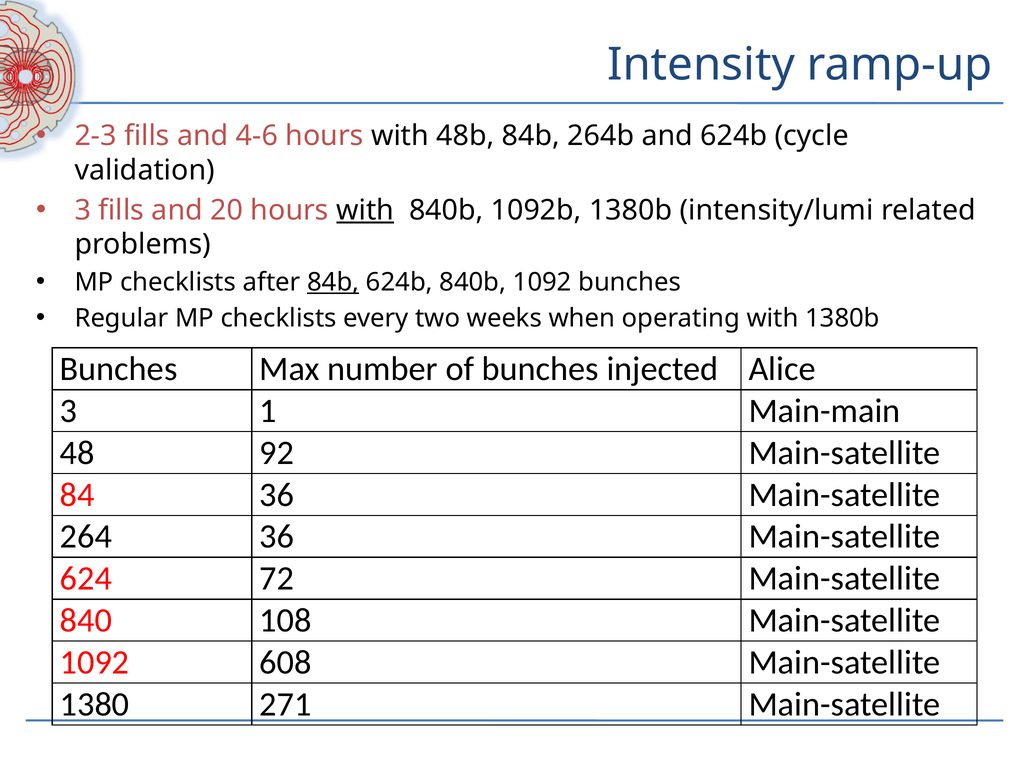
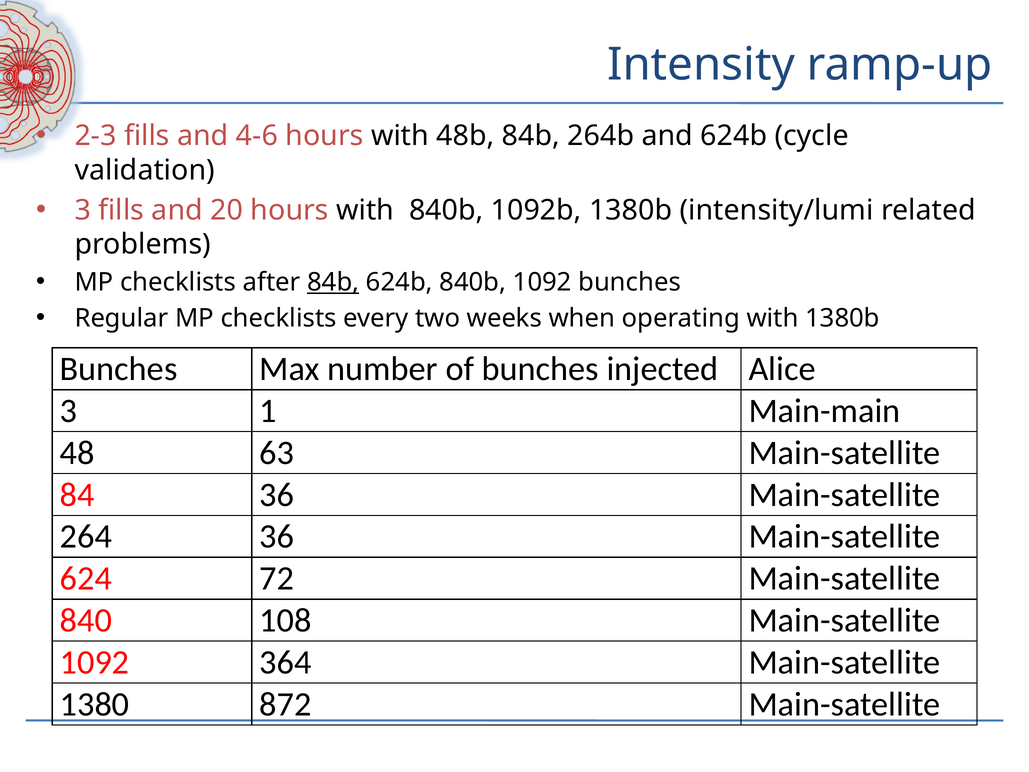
with underline: present -> none (365, 210)
92: 92 -> 63 (277, 453)
608: 608 -> 364 (285, 662)
271: 271 -> 872 (285, 704)
